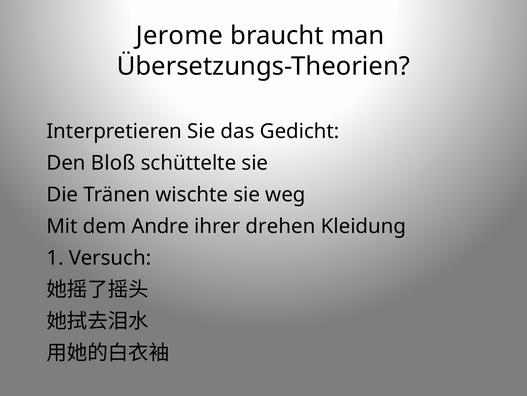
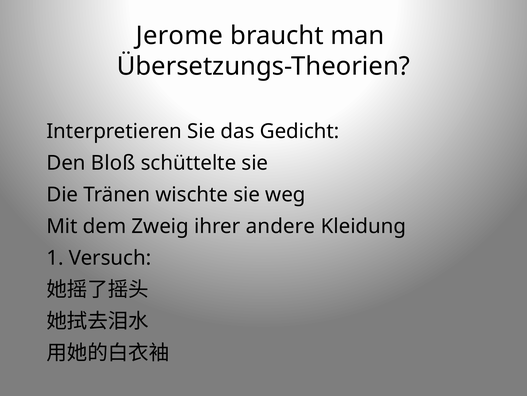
Andre: Andre -> Zweig (160, 226)
drehen: drehen -> andere (280, 226)
